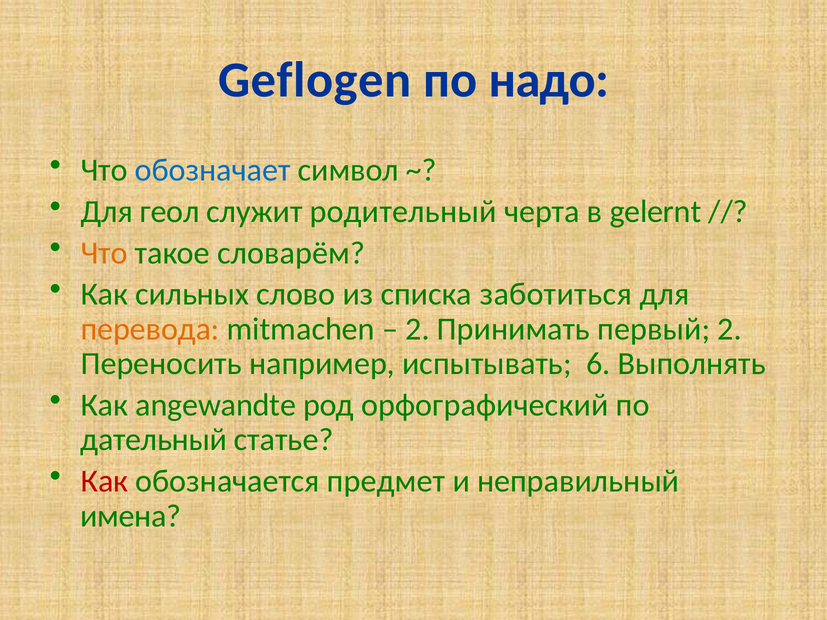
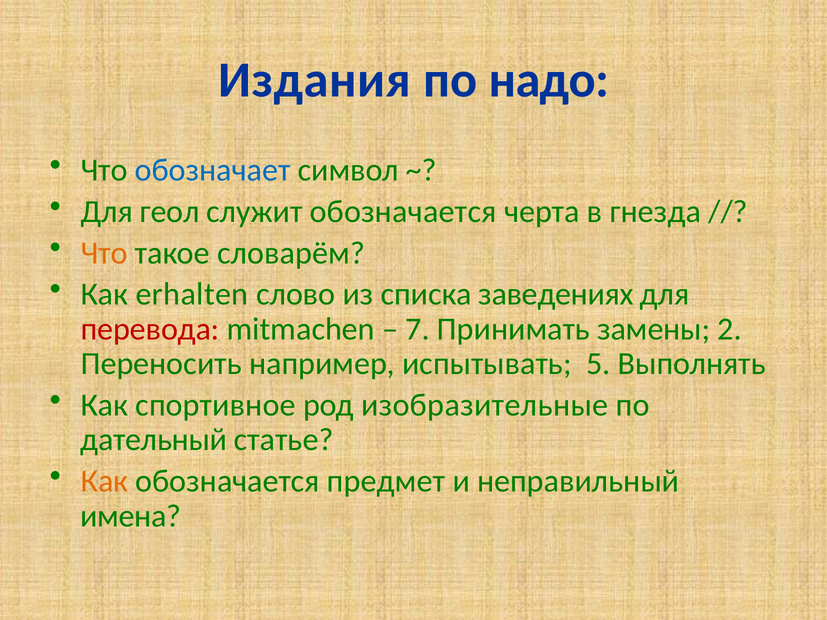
Geflogen: Geflogen -> Издания (315, 80)
служит родительный: родительный -> обозначается (403, 212)
gelernt: gelernt -> гнезда (655, 212)
сильных: сильных -> erhalten (192, 294)
заботиться: заботиться -> заведениях (556, 294)
перевода colour: orange -> red (150, 329)
2: 2 -> 7 (417, 329)
первый: первый -> замены (654, 329)
6: 6 -> 5 (598, 364)
angewandte: angewandte -> спортивное (216, 405)
орфографический: орфографический -> изобразительные (485, 405)
Как colour: red -> orange (104, 481)
